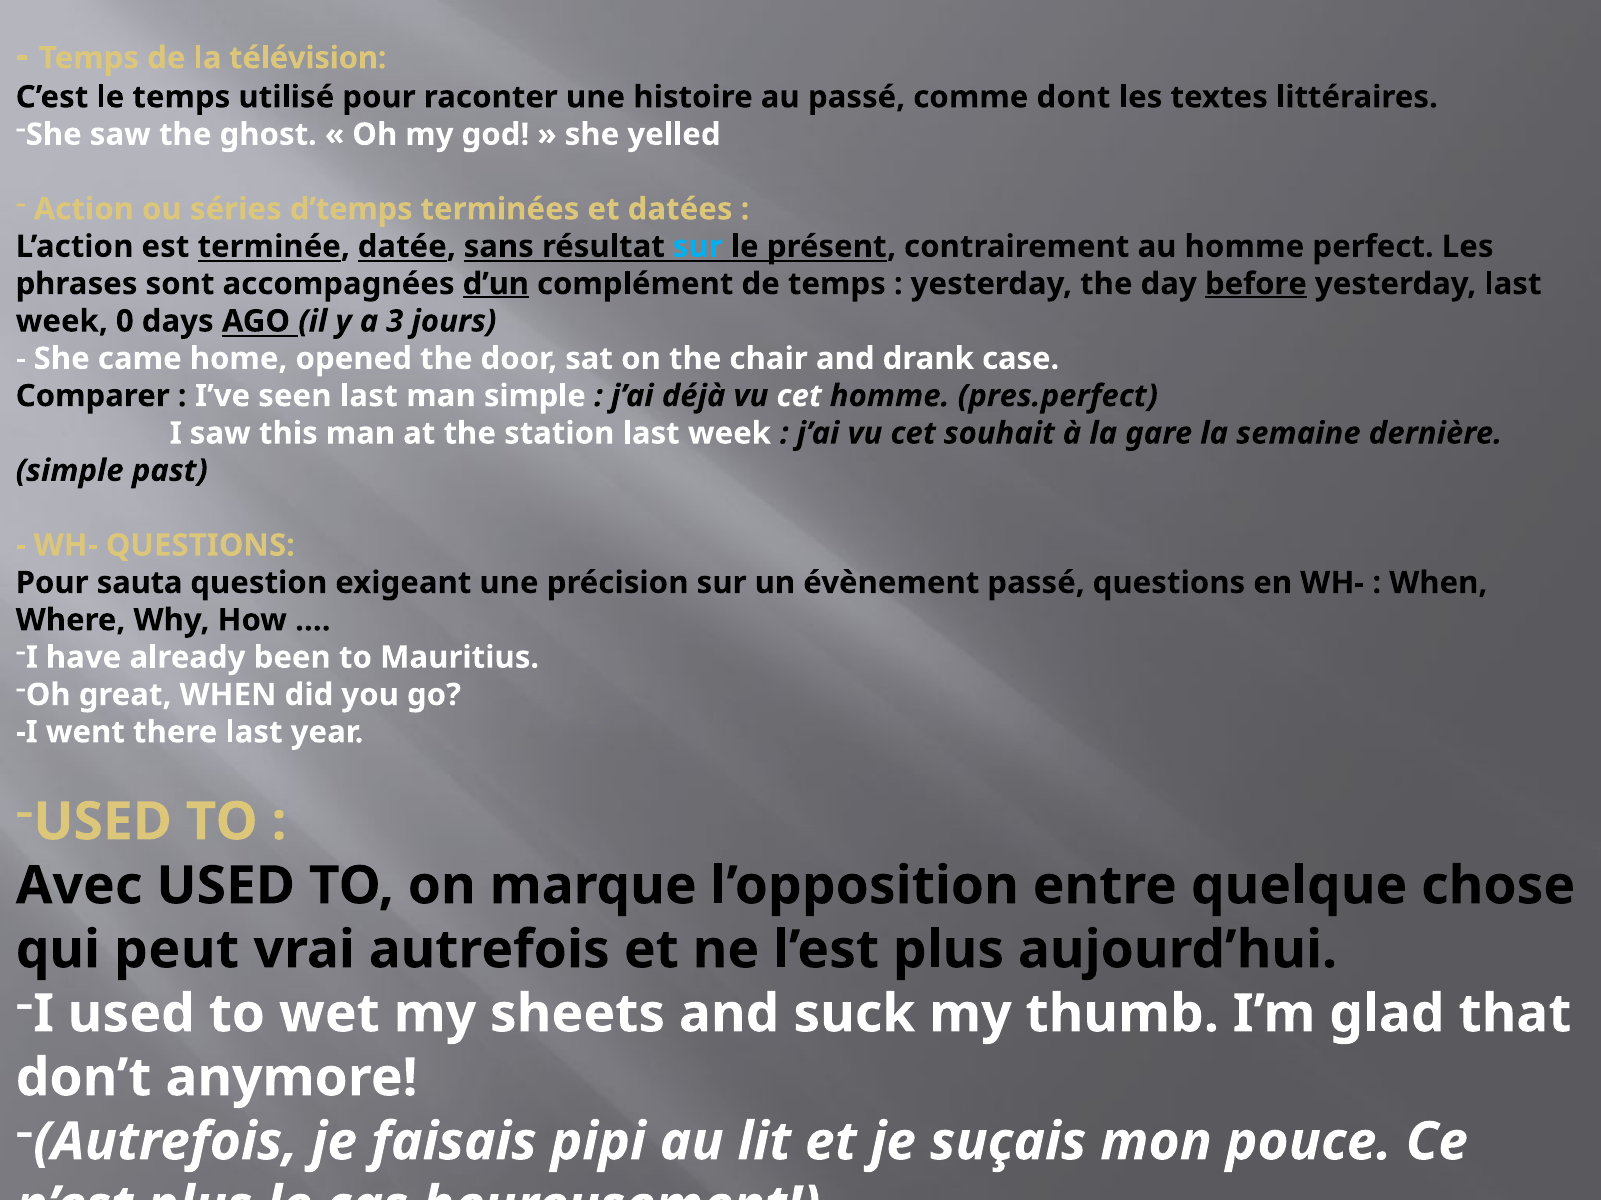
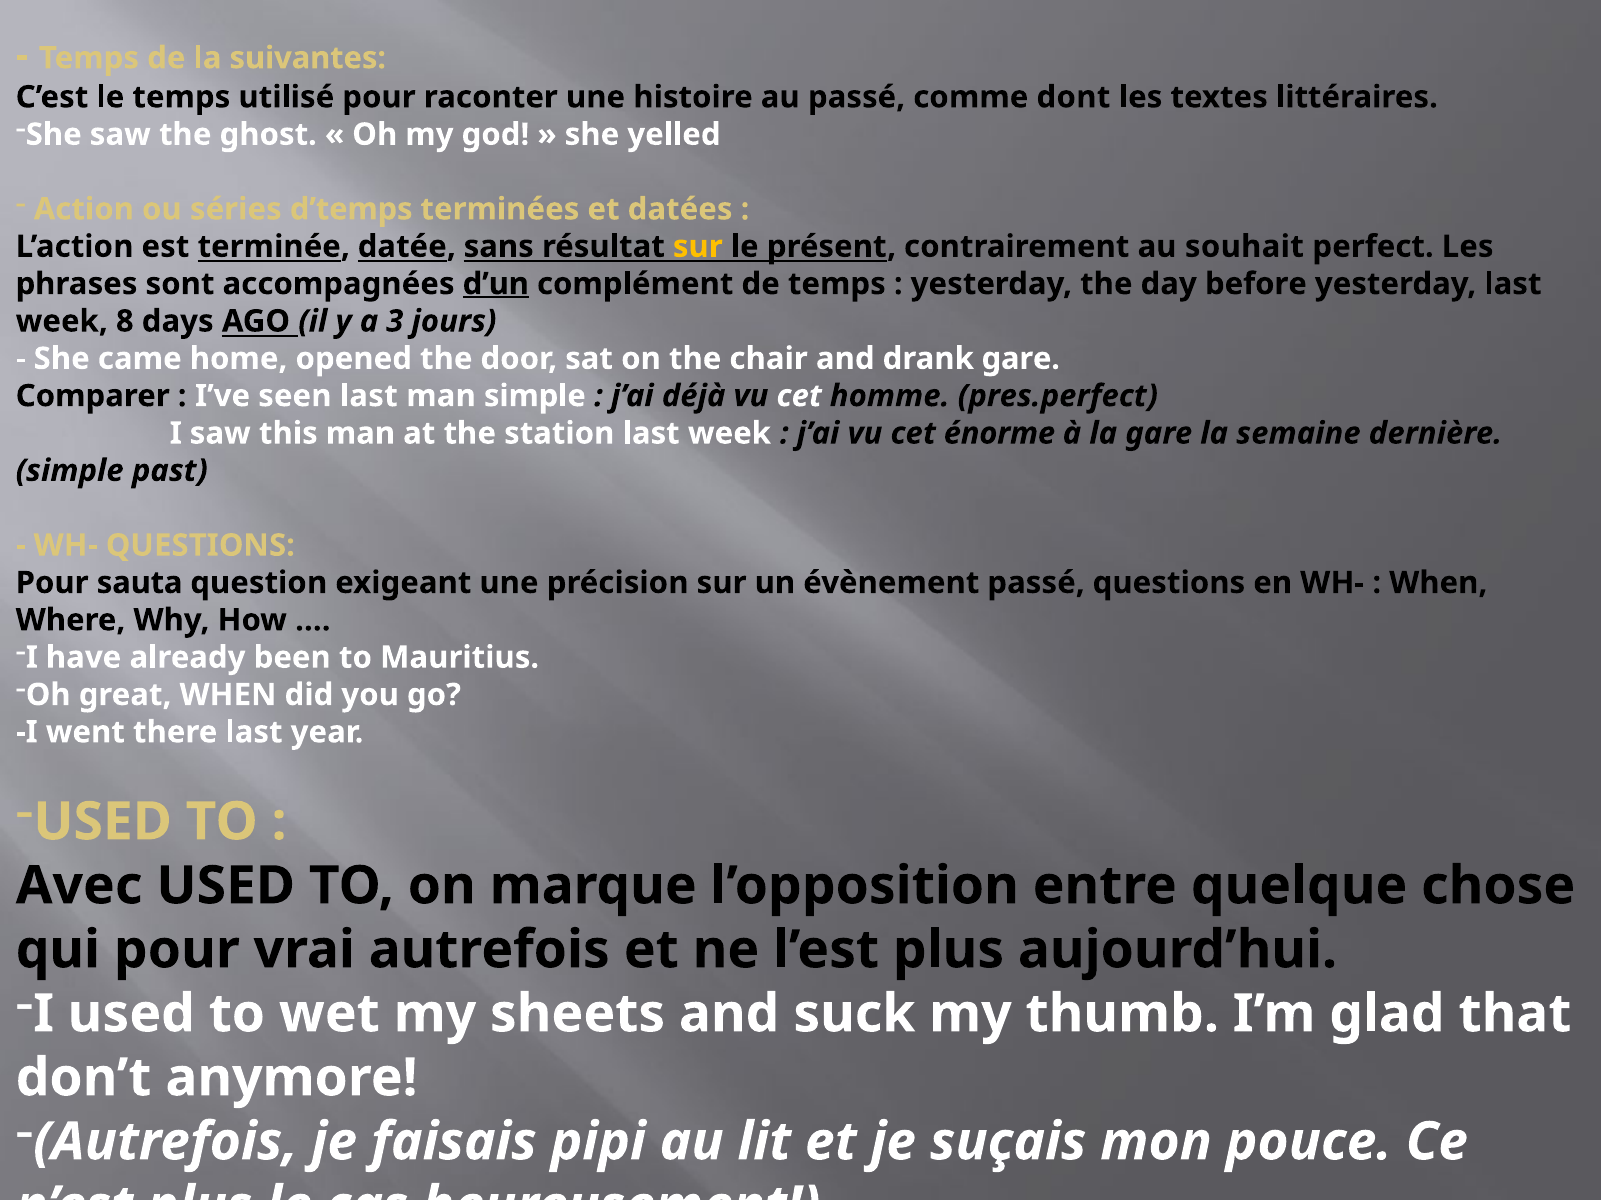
télévision: télévision -> suivantes (308, 58)
sur colour: light blue -> yellow (698, 247)
au homme: homme -> souhait (1244, 247)
before underline: present -> none (1256, 284)
0: 0 -> 8 (125, 321)
drank case: case -> gare (1021, 359)
souhait: souhait -> énorme (999, 434)
qui peut: peut -> pour (177, 950)
